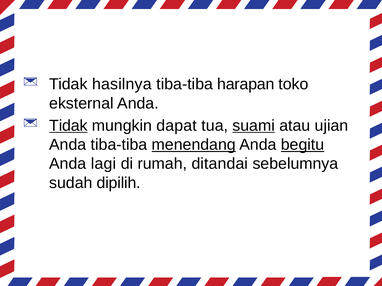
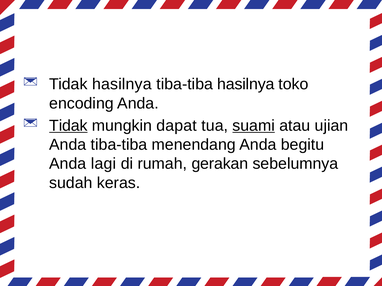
tiba-tiba harapan: harapan -> hasilnya (246, 84)
eksternal: eksternal -> encoding (81, 103)
menendang underline: present -> none (194, 145)
begitu underline: present -> none (303, 145)
ditandai: ditandai -> gerakan (220, 164)
dipilih: dipilih -> keras (119, 183)
